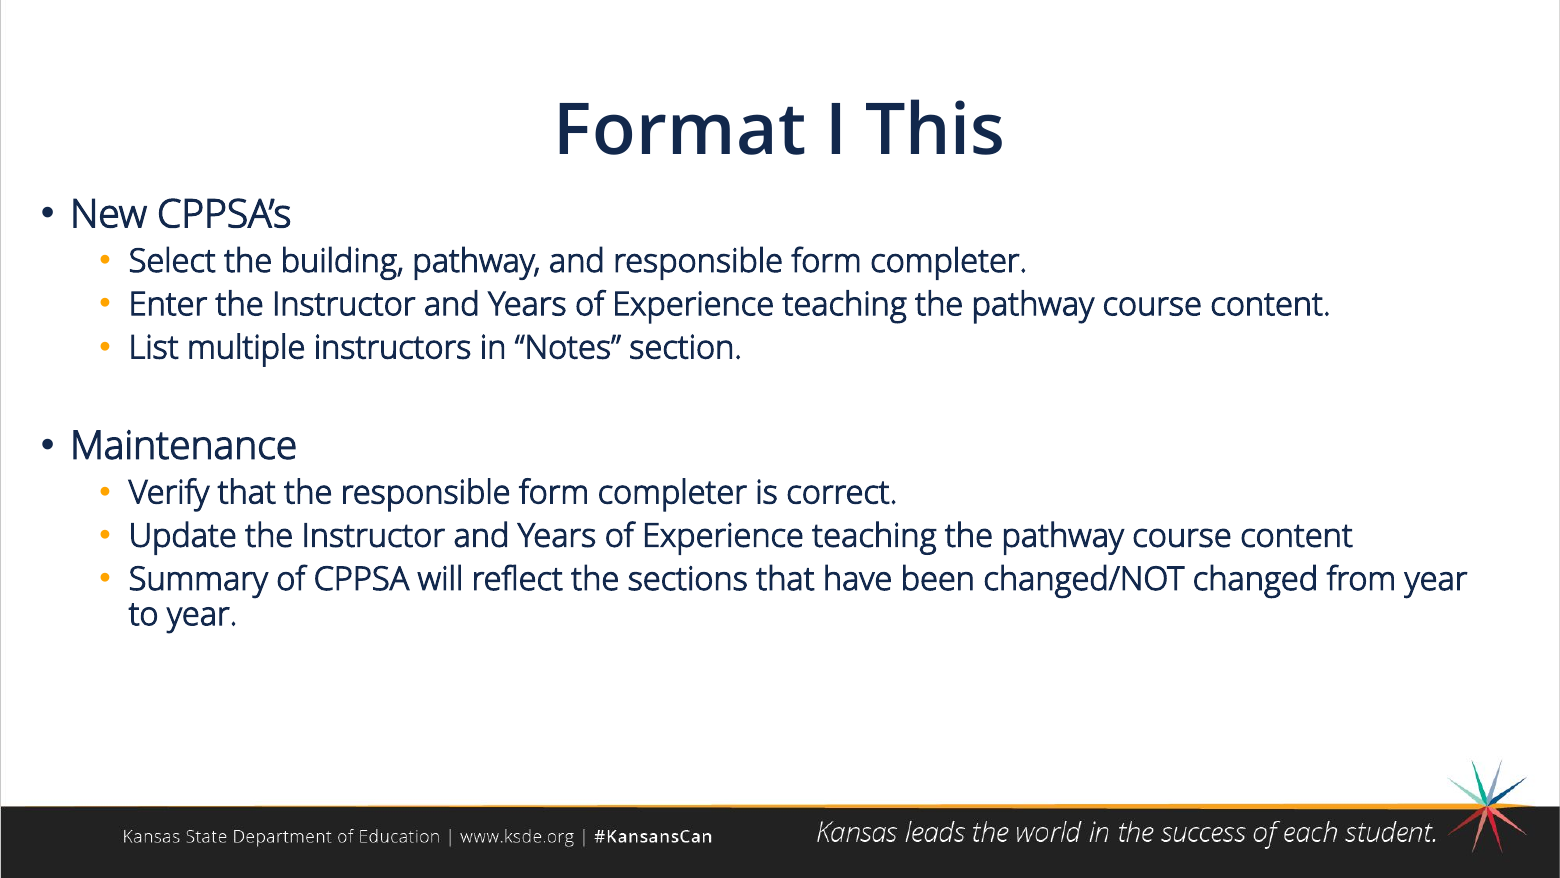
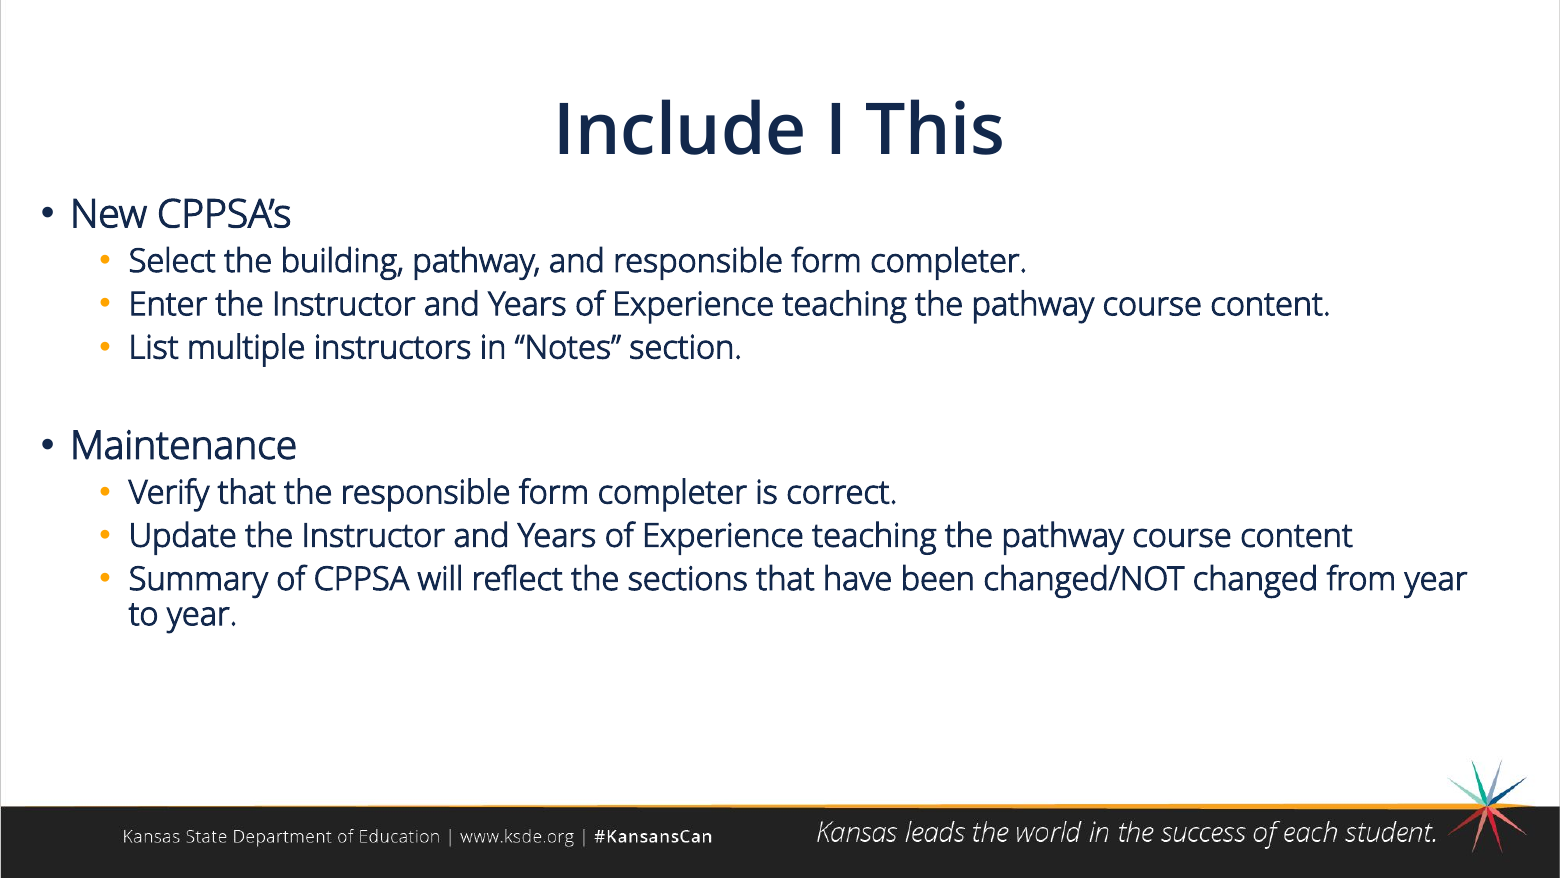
Format: Format -> Include (680, 131)
